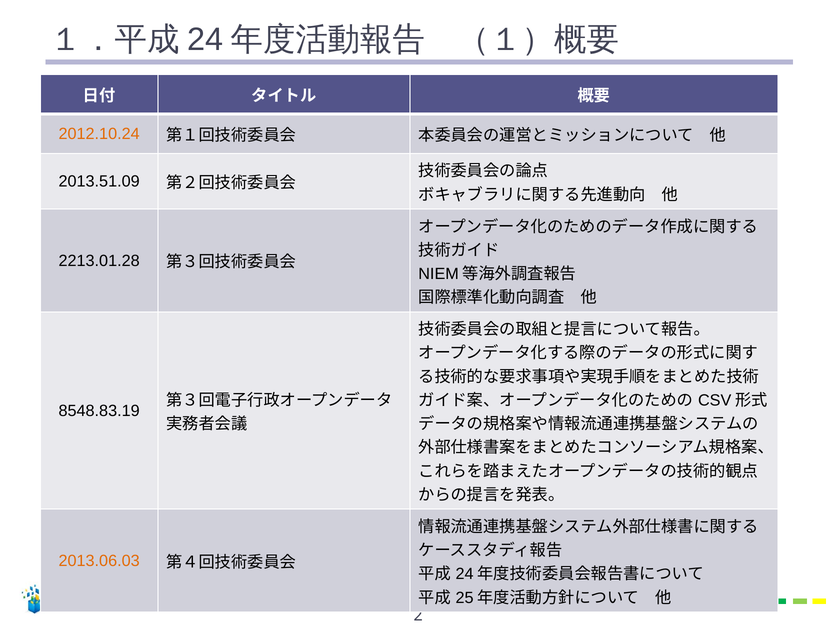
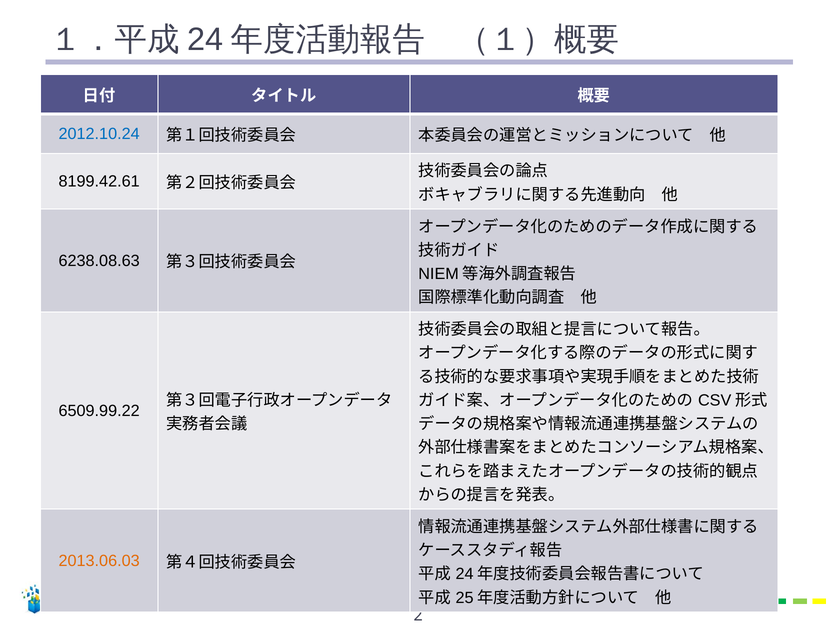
2012.10.24 colour: orange -> blue (99, 134)
2013.51.09: 2013.51.09 -> 8199.42.61 (99, 181)
2213.01.28: 2213.01.28 -> 6238.08.63 (99, 261)
8548.83.19: 8548.83.19 -> 6509.99.22 (99, 411)
